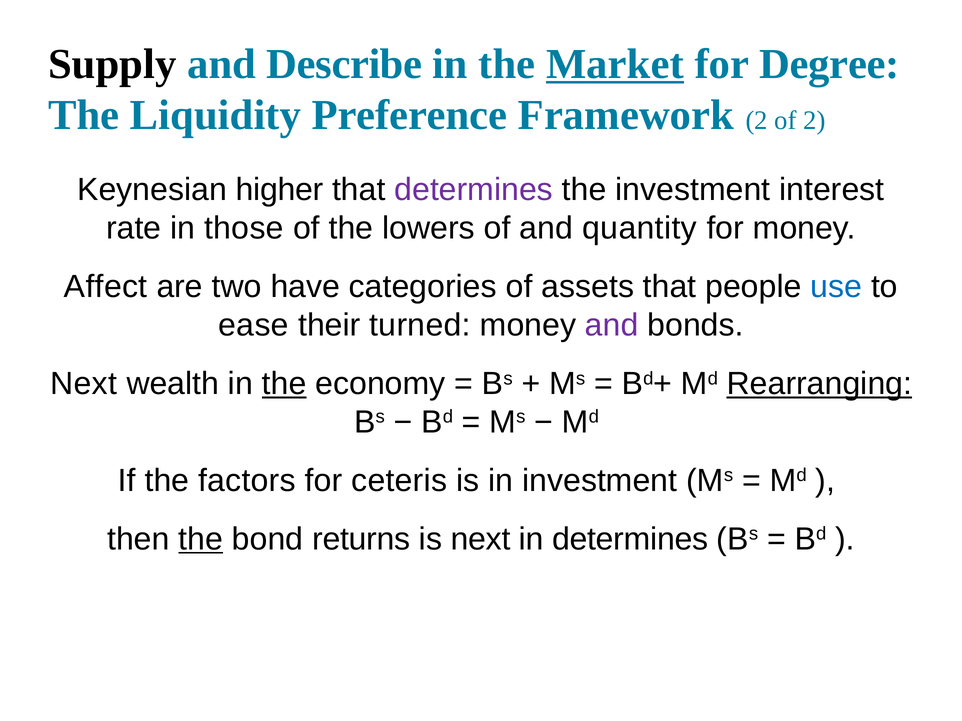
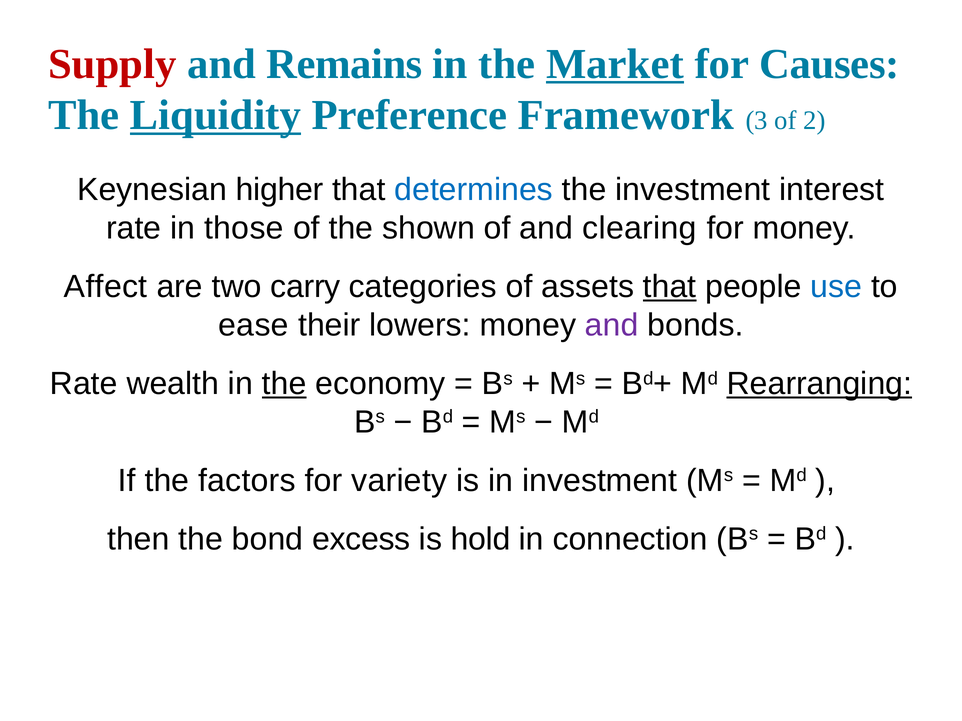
Supply colour: black -> red (112, 64)
Describe: Describe -> Remains (344, 64)
Degree: Degree -> Causes (829, 64)
Liquidity underline: none -> present (215, 115)
Framework 2: 2 -> 3 (757, 121)
determines colour: purple -> blue (474, 190)
lowers: lowers -> shown (429, 228)
quantity: quantity -> clearing (640, 228)
have: have -> carry (305, 287)
that underline: none -> present (670, 287)
turned: turned -> lowers (420, 325)
Next: Next -> Rate (84, 384)
ceteris: ceteris -> variety (399, 481)
the underline: present -> none (201, 539)
returns: returns -> excess (361, 539)
is next: next -> hold (481, 539)
in determines: determines -> connection (630, 539)
